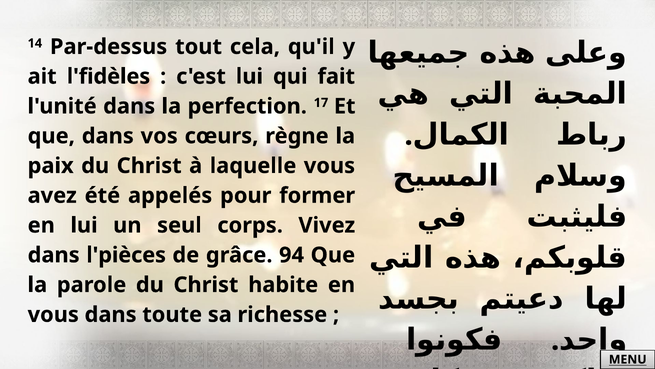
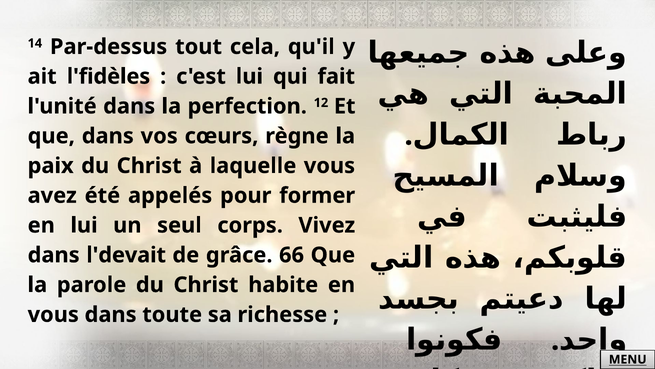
17: 17 -> 12 (321, 103)
l'pièces: l'pièces -> l'devait (126, 255)
94: 94 -> 66 (292, 255)
